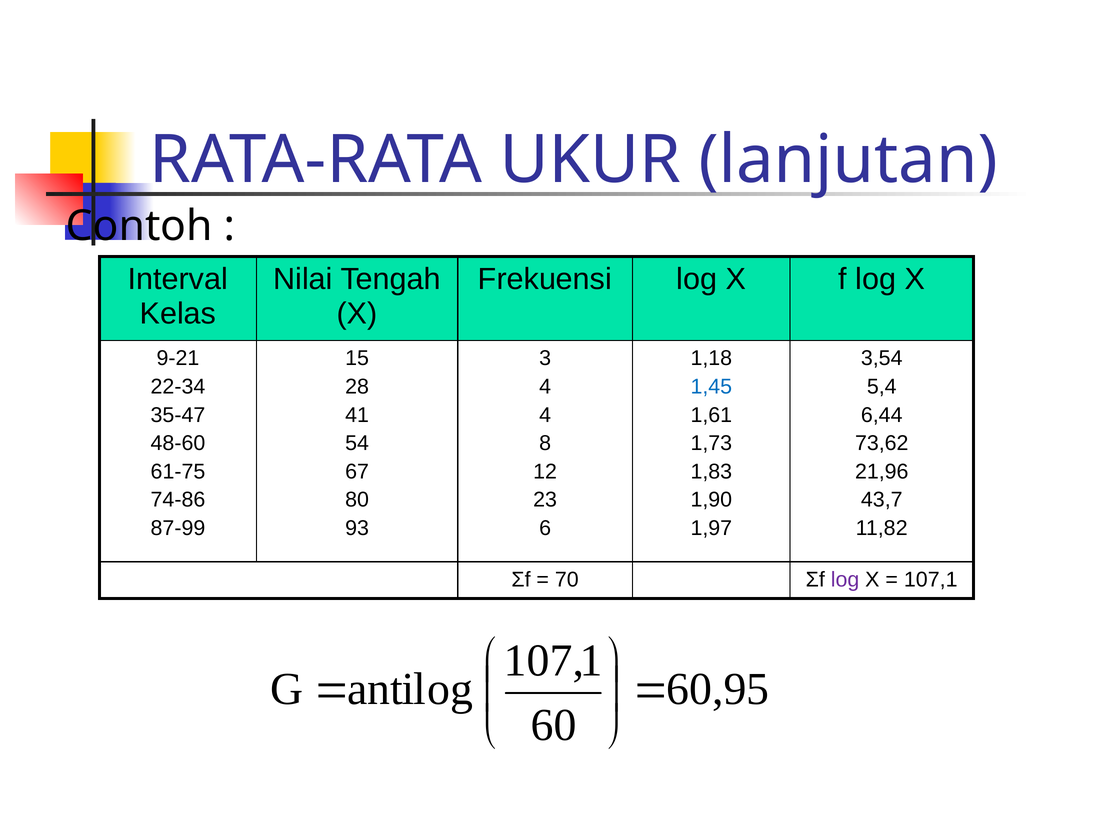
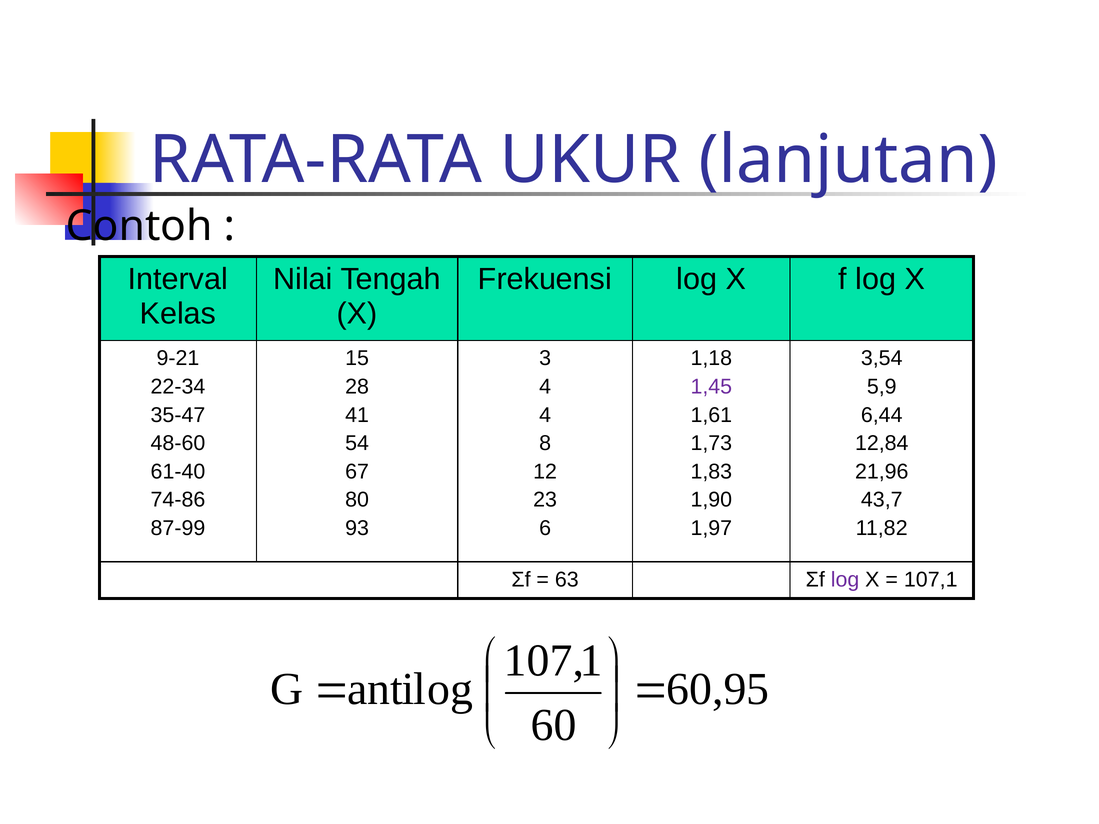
1,45 colour: blue -> purple (711, 387)
5,4: 5,4 -> 5,9 (882, 387)
73,62: 73,62 -> 12,84 (882, 443)
61-75: 61-75 -> 61-40 (178, 472)
70: 70 -> 63 (567, 580)
